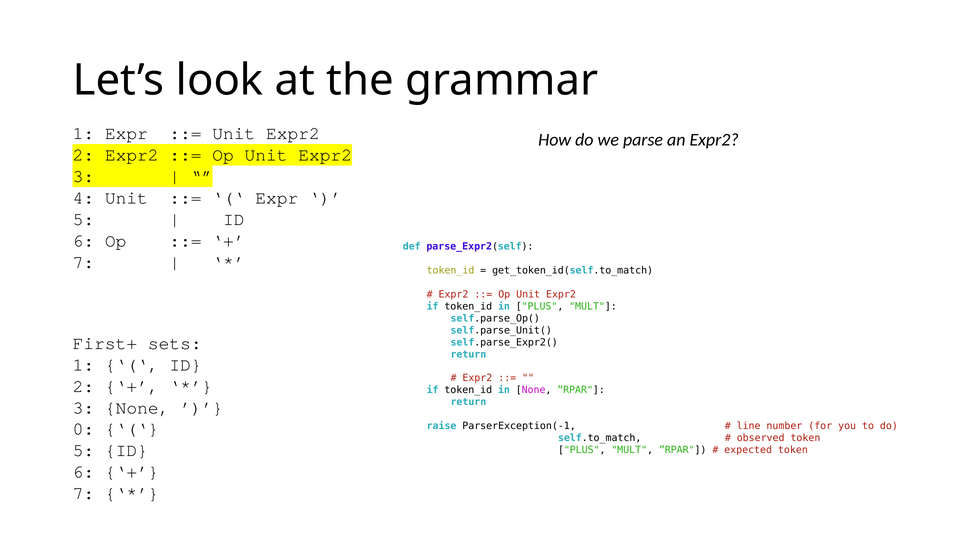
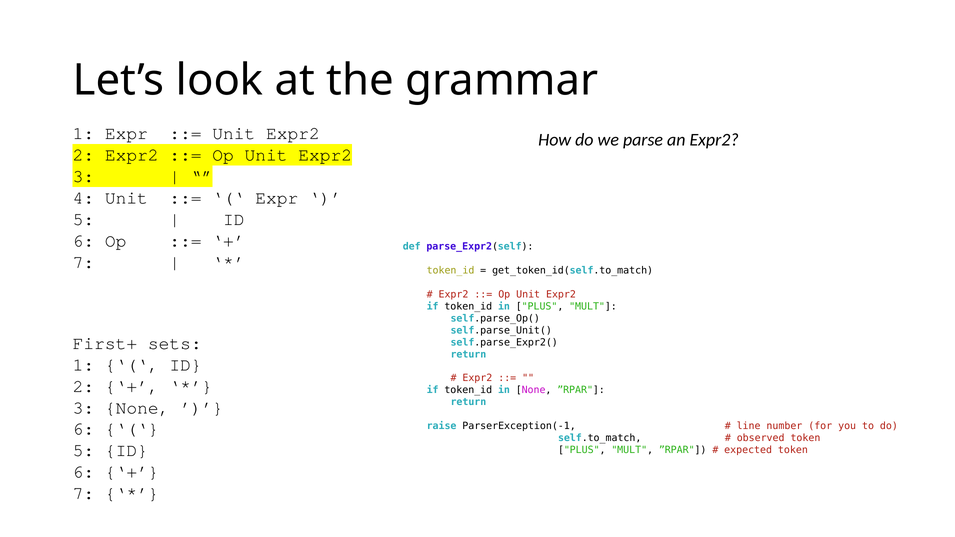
0: 0 -> 6 (83, 429)
